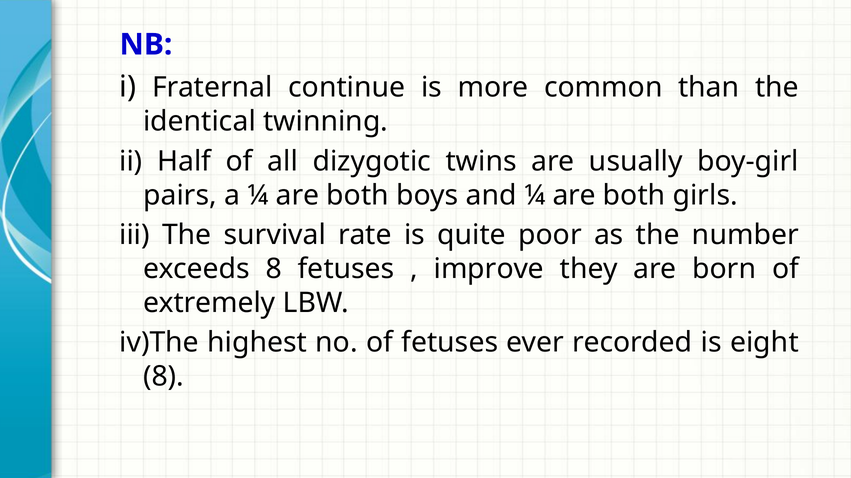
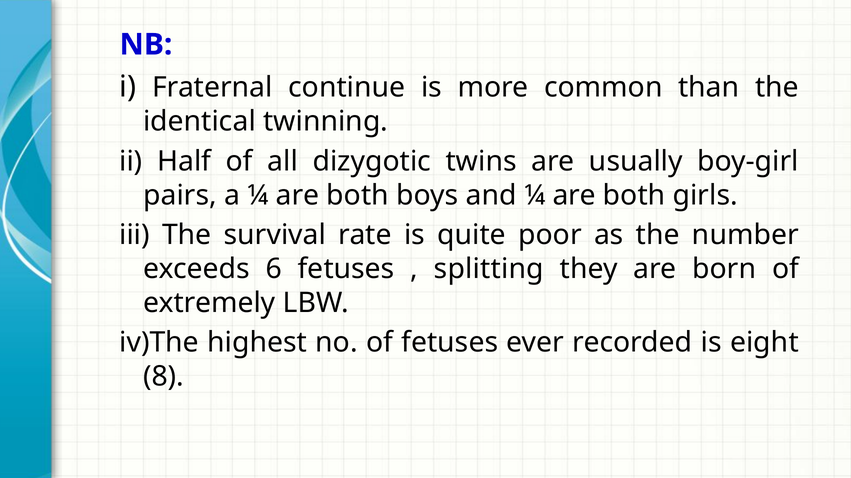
exceeds 8: 8 -> 6 (274, 269)
improve: improve -> splitting (489, 269)
